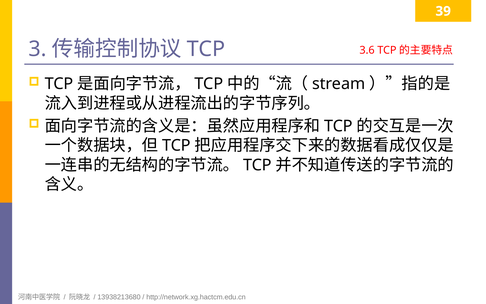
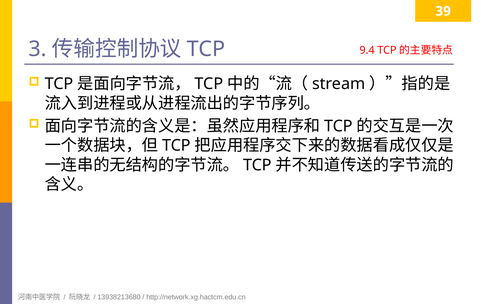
3.6: 3.6 -> 9.4 (367, 50)
